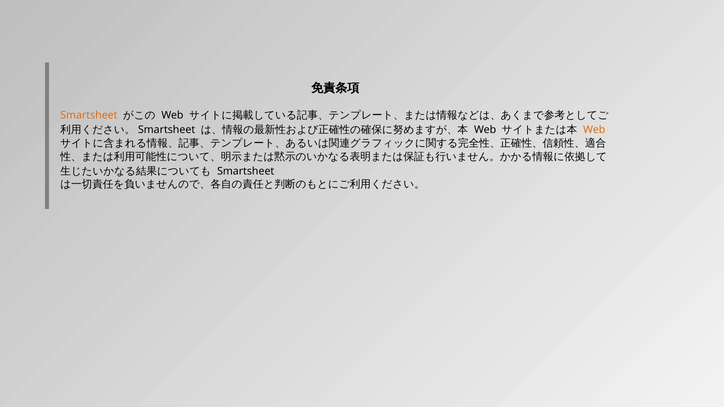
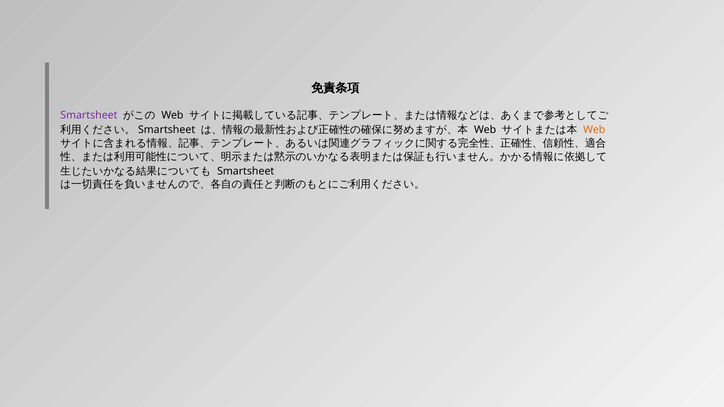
Smartsheet colour: orange -> purple (89, 115)
